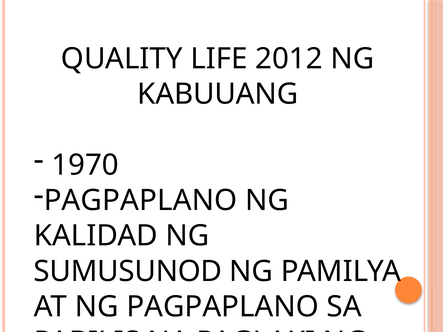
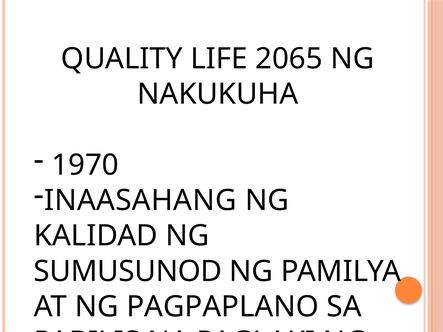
2012: 2012 -> 2065 (289, 59)
KABUUANG: KABUUANG -> NAKUKUHA (218, 94)
PAGPAPLANO: PAGPAPLANO -> INAASAHANG (140, 201)
